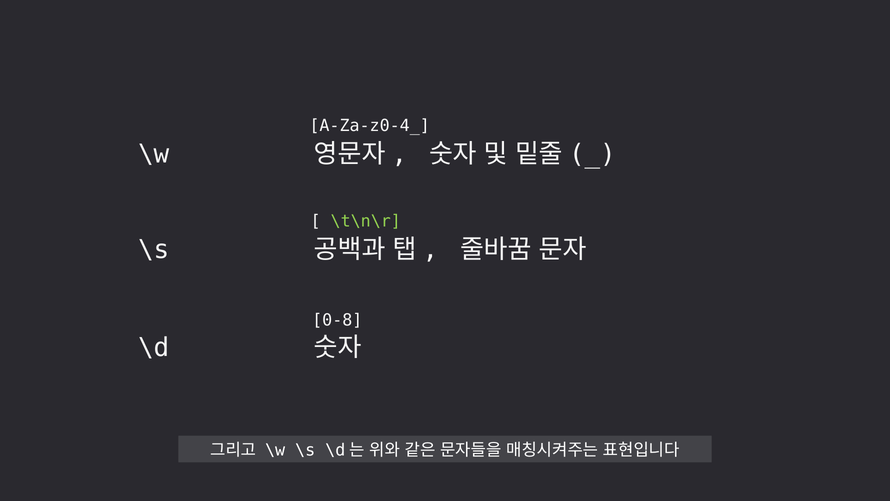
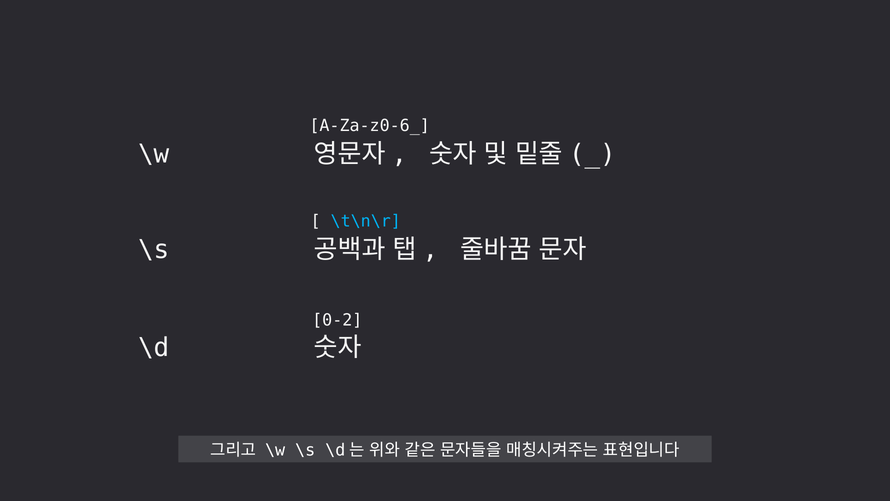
A-Za-z0-4_: A-Za-z0-4_ -> A-Za-z0-6_ (370, 126)
\t\n\r colour: light green -> light blue (366, 221)
0-8: 0-8 -> 0-2 (337, 320)
